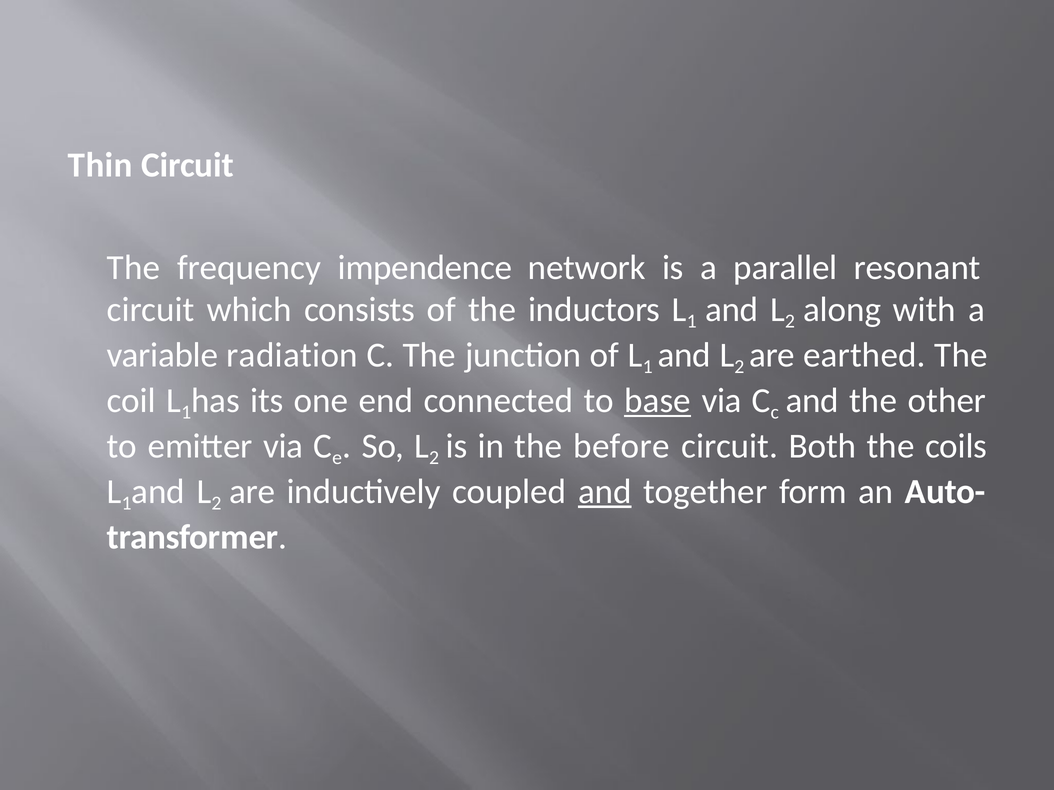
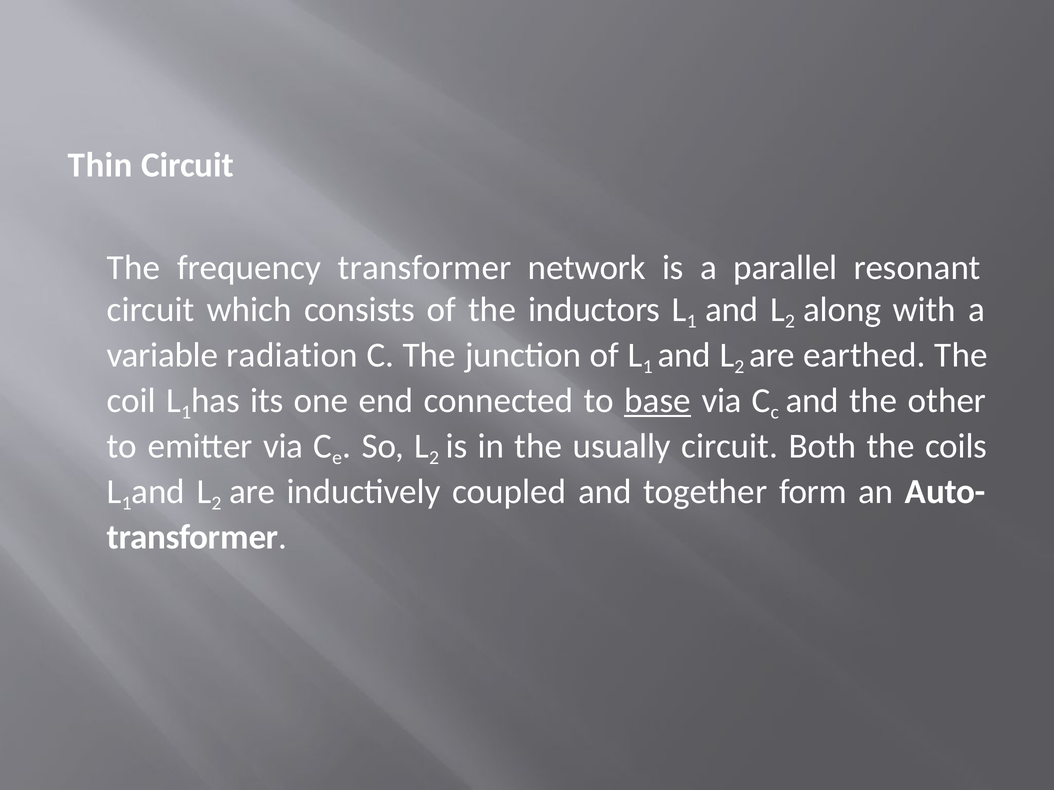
frequency impendence: impendence -> transformer (425, 268)
before: before -> usually (622, 446)
and underline: present -> none (605, 492)
